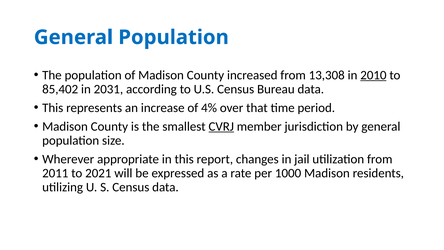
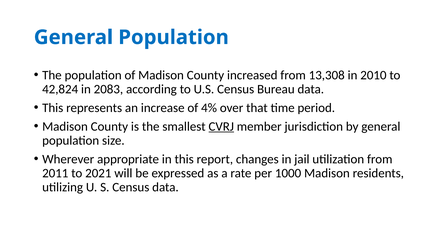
2010 underline: present -> none (373, 75)
85,402: 85,402 -> 42,824 (60, 89)
2031: 2031 -> 2083 (108, 89)
